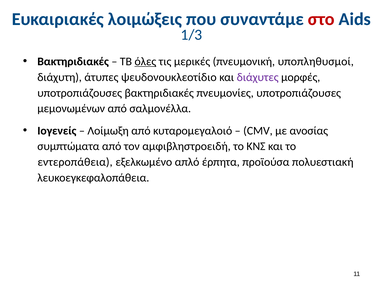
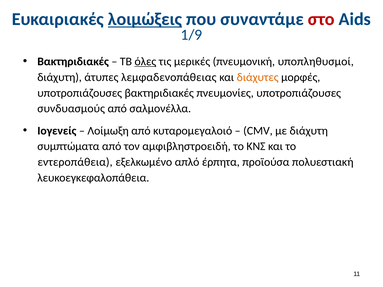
λοιμώξεις underline: none -> present (145, 19)
1/3: 1/3 -> 1/9 (191, 35)
ψευδονουκλεοτίδιο: ψευδονουκλεοτίδιο -> λεμφαδενοπάθειας (169, 77)
διάχυτες colour: purple -> orange (258, 77)
μεμονωμένων: μεμονωμένων -> συνδυασμούς (71, 109)
με ανοσίας: ανοσίας -> διάχυτη (309, 131)
